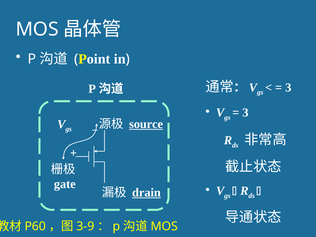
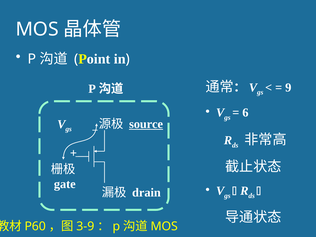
3: 3 -> 9 (288, 87)
3: 3 -> 6 (245, 113)
drain underline: present -> none (146, 193)
